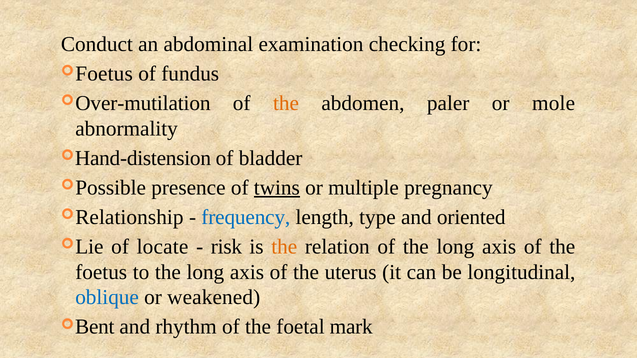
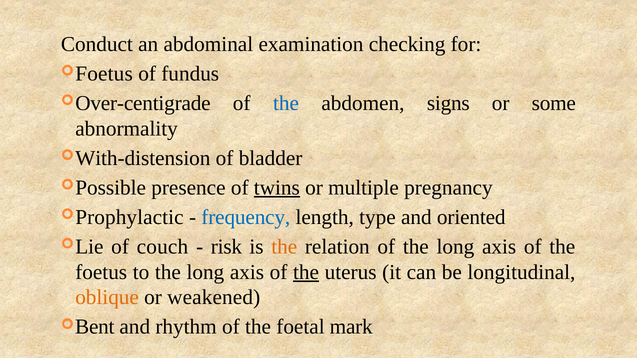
Over-mutilation: Over-mutilation -> Over-centigrade (143, 103)
the colour: orange -> blue (286, 103)
paler: paler -> signs (448, 103)
mole: mole -> some (554, 103)
Hand-distension: Hand-distension -> With-distension (143, 158)
Relationship: Relationship -> Prophylactic (129, 217)
locate: locate -> couch (162, 247)
the underline: none -> present (306, 272)
oblique colour: blue -> orange (107, 298)
